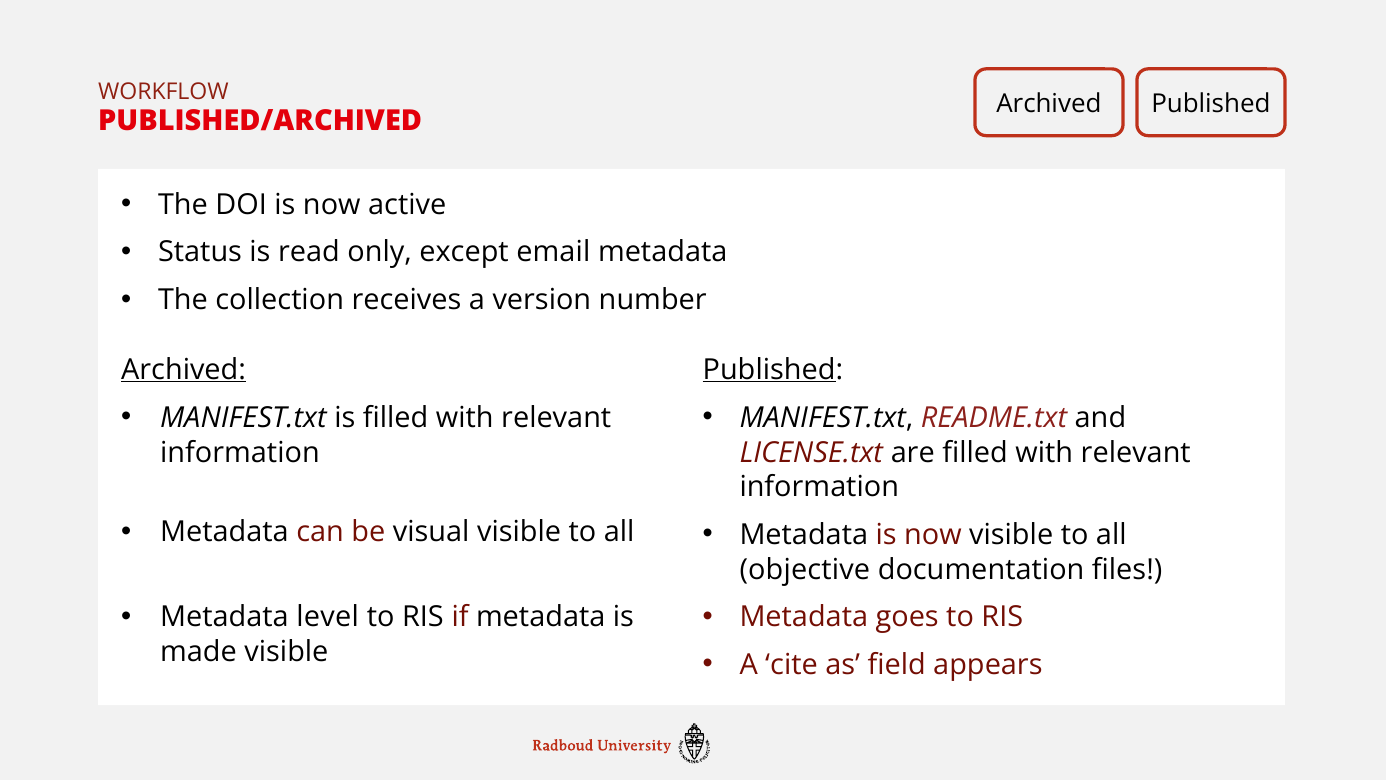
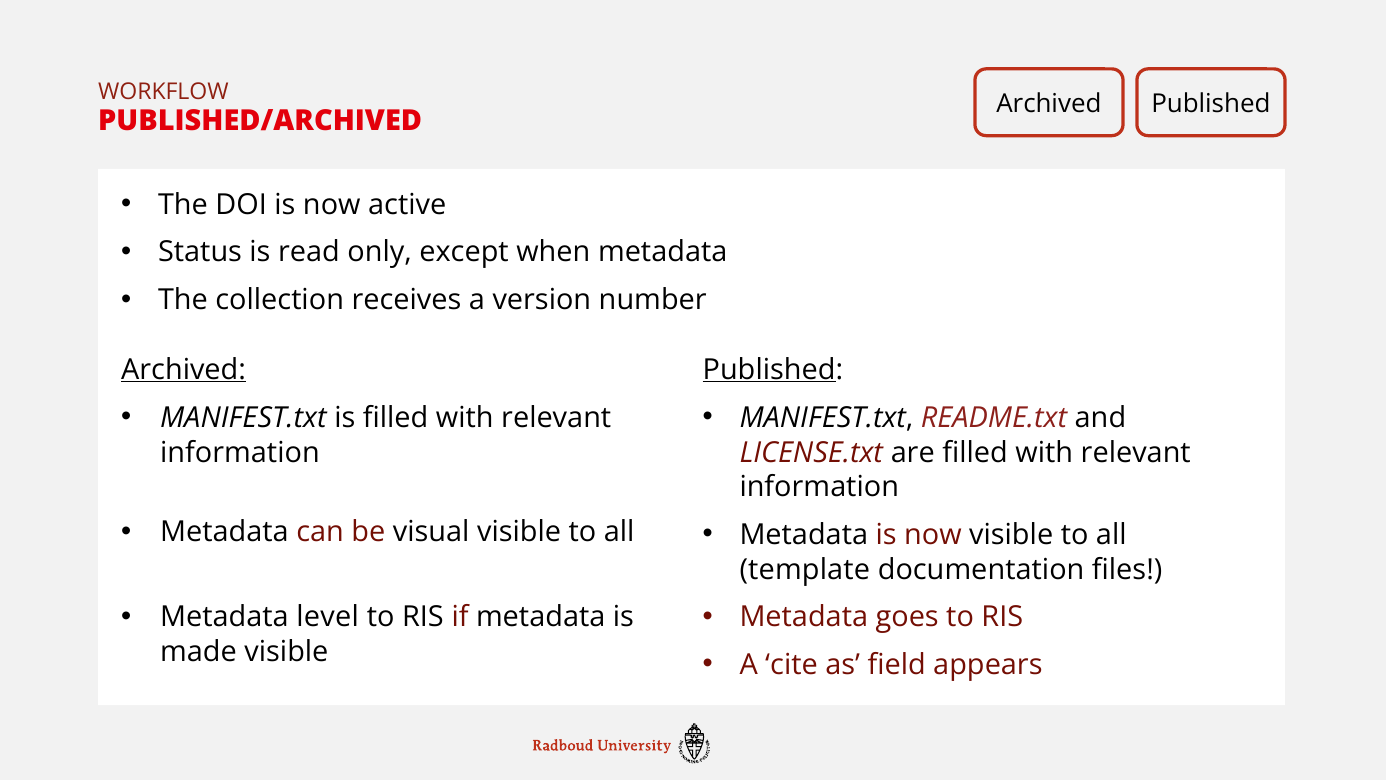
email: email -> when (553, 252)
objective: objective -> template (805, 569)
